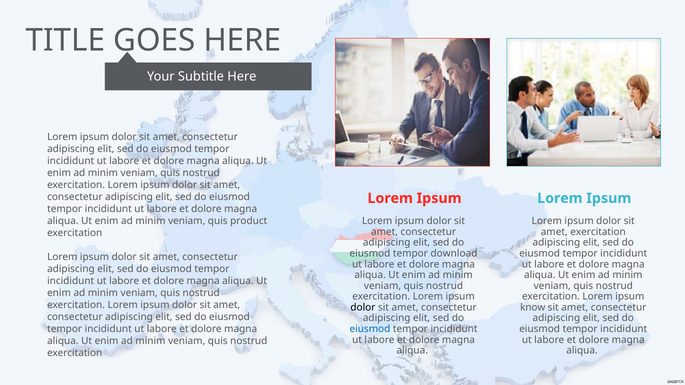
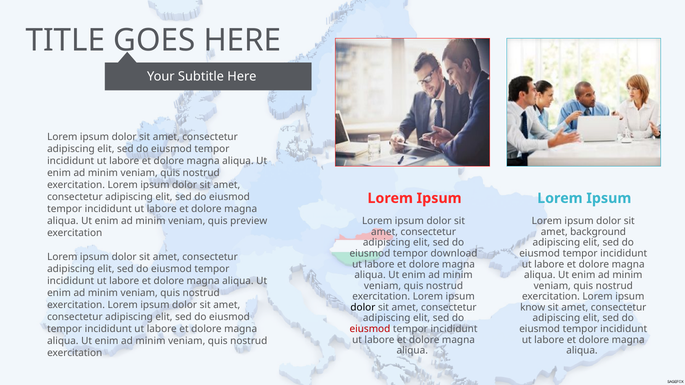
product: product -> preview (249, 221)
amet exercitation: exercitation -> background (598, 232)
eiusmod colour: blue -> red (370, 329)
